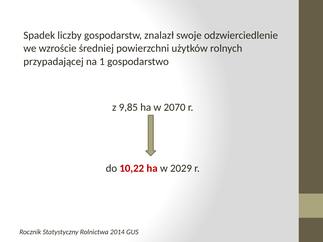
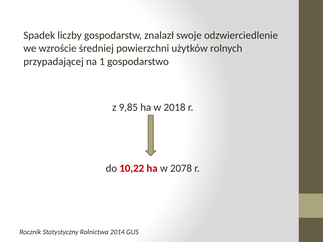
2070: 2070 -> 2018 (175, 107)
2029: 2029 -> 2078 (181, 169)
